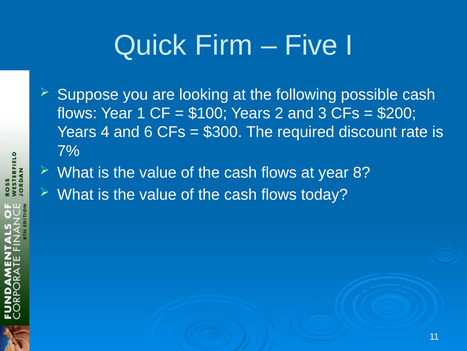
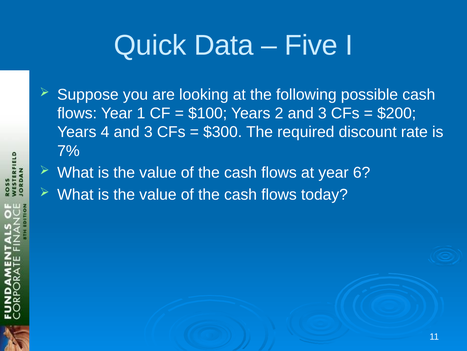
Firm: Firm -> Data (224, 45)
4 and 6: 6 -> 3 (148, 132)
8: 8 -> 6 (362, 172)
